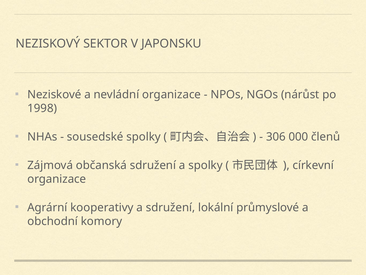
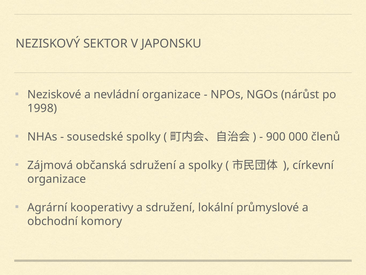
306: 306 -> 900 (276, 137)
